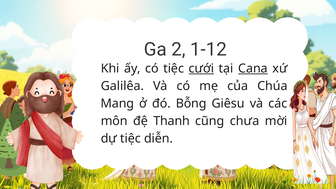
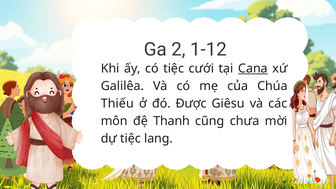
cưới underline: present -> none (201, 69)
Mang: Mang -> Thiếu (117, 103)
Bỗng: Bỗng -> Được (191, 103)
diễn: diễn -> lang (158, 138)
